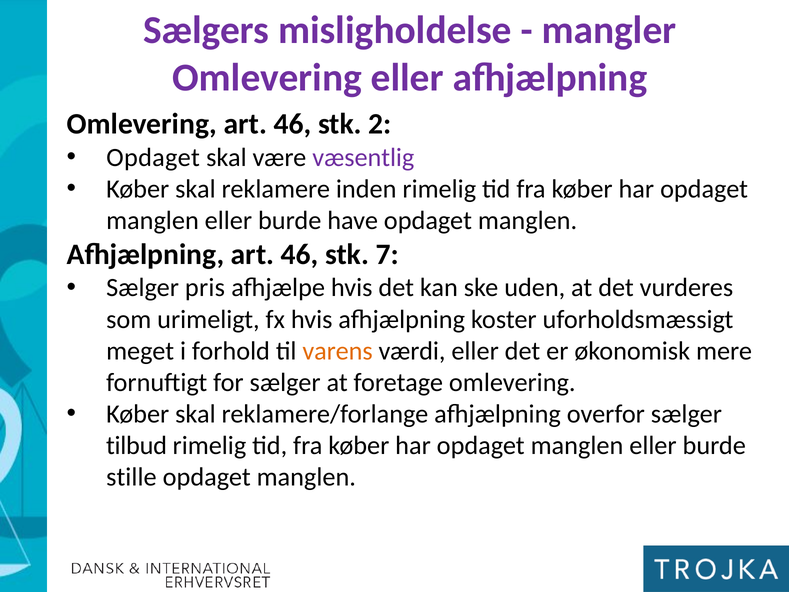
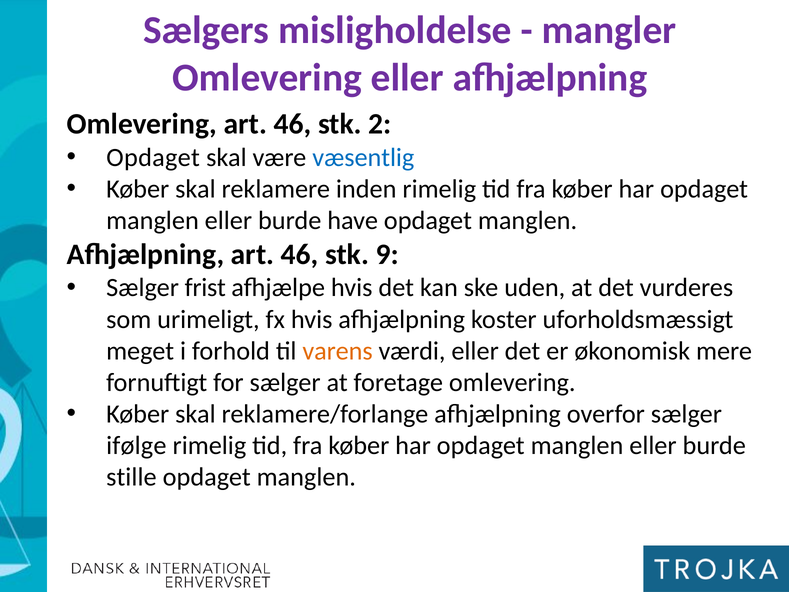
væsentlig colour: purple -> blue (363, 157)
7: 7 -> 9 (387, 254)
pris: pris -> frist (205, 288)
tilbud: tilbud -> ifølge (136, 445)
